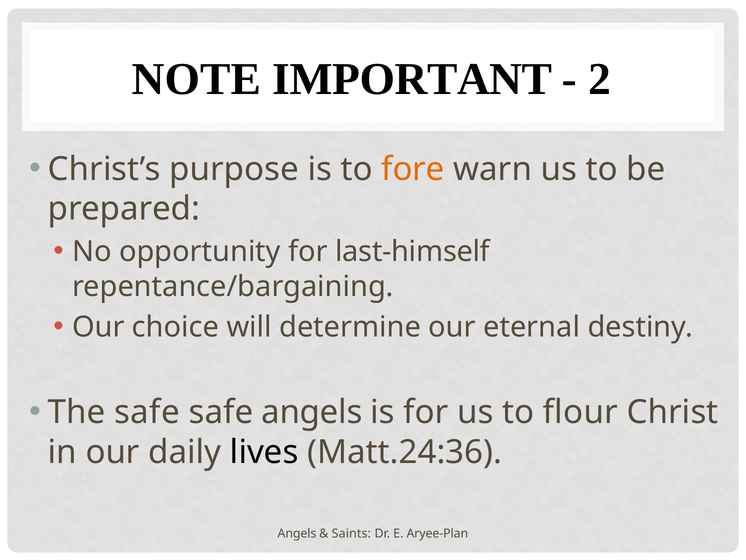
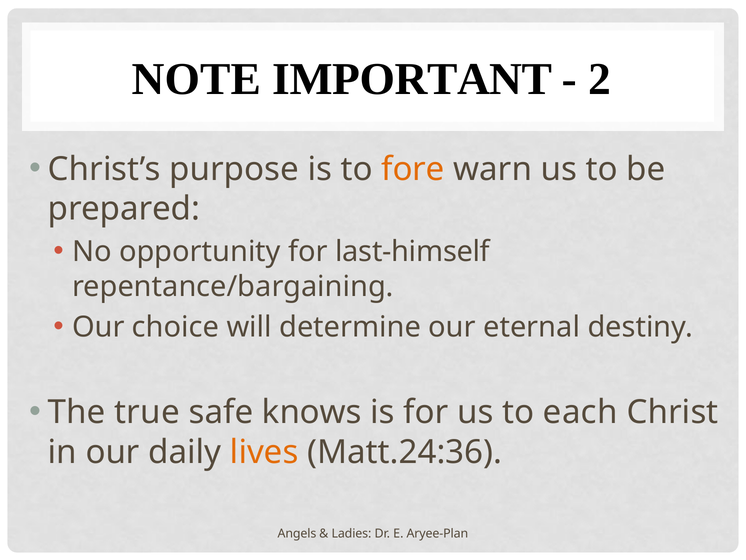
The safe: safe -> true (147, 412)
safe angels: angels -> knows (312, 412)
flour: flour -> each (580, 412)
lives colour: black -> orange (264, 452)
Saints: Saints -> Ladies (351, 533)
